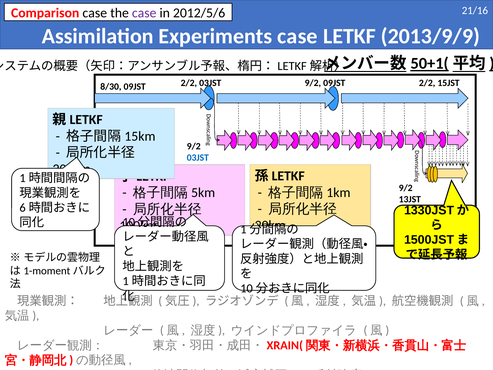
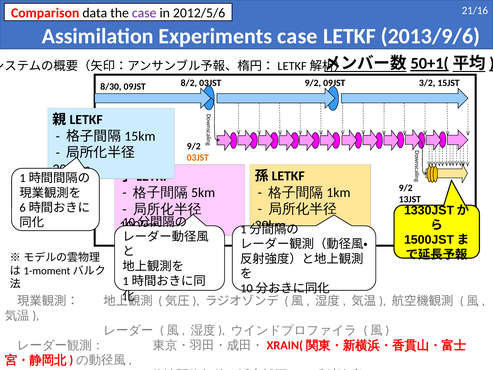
Comparison case: case -> data (95, 13)
2013/9/9: 2013/9/9 -> 2013/9/6 (430, 36)
09JST 2/2: 2/2 -> 3/2 (427, 83)
2/2: 2/2 -> 8/2 (189, 83)
03JST colour: blue -> orange (198, 158)
